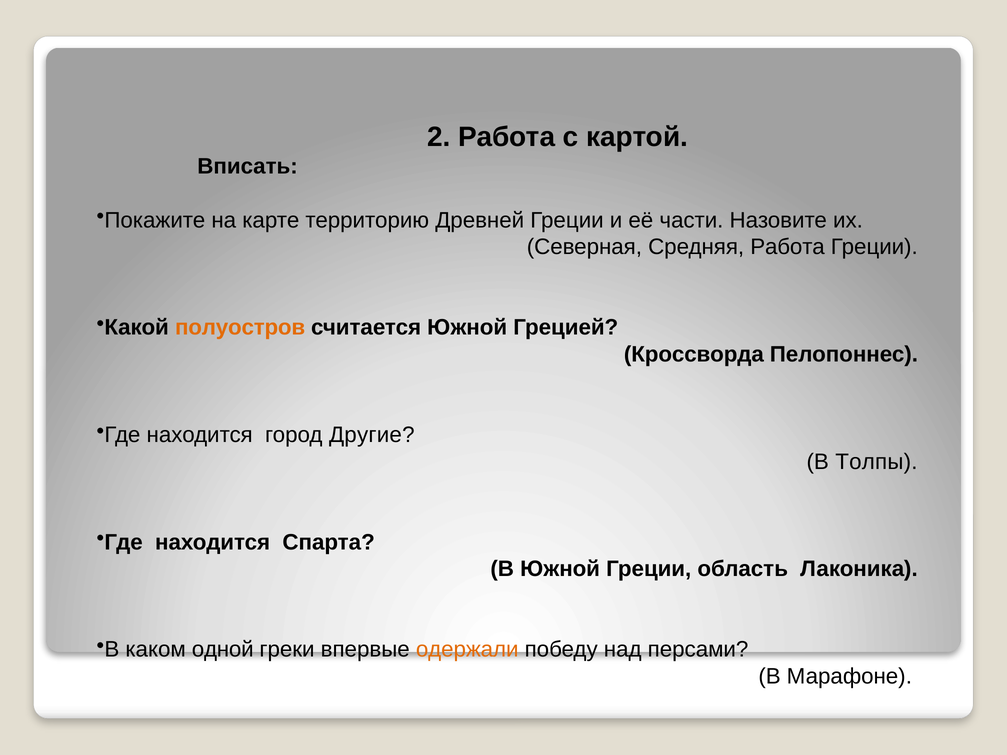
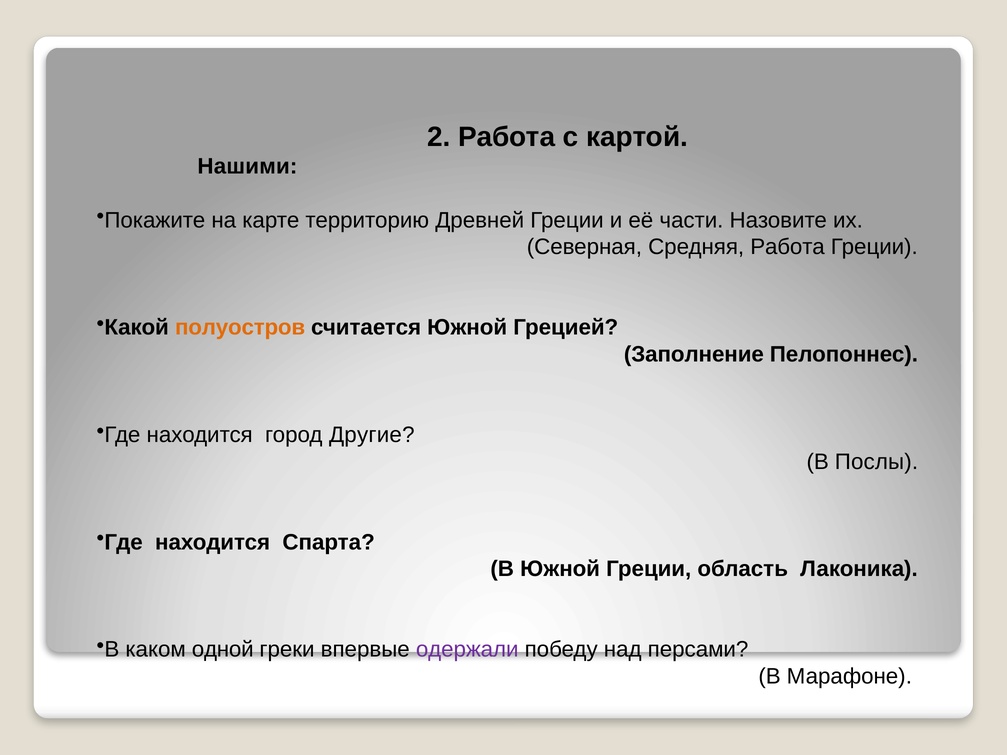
Вписать: Вписать -> Нашими (247, 167)
Кроссворда: Кроссворда -> Заполнение (694, 355)
Толпы: Толпы -> Послы (876, 462)
одержали colour: orange -> purple (467, 650)
